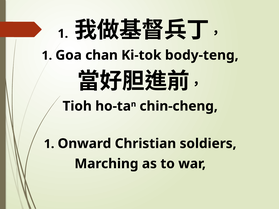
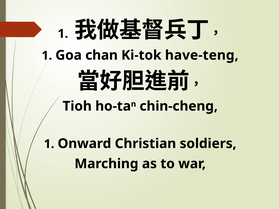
body-teng: body-teng -> have-teng (202, 55)
